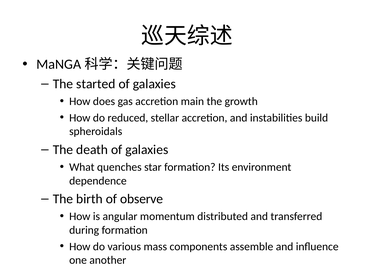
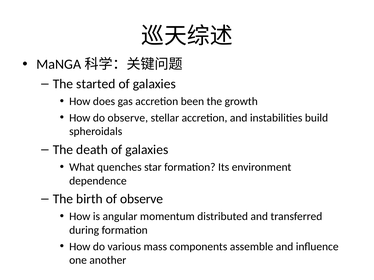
main: main -> been (192, 102)
do reduced: reduced -> observe (128, 118)
